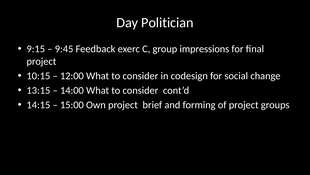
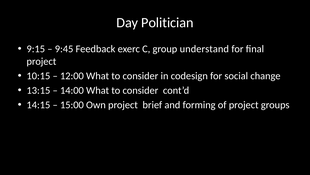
impressions: impressions -> understand (204, 49)
